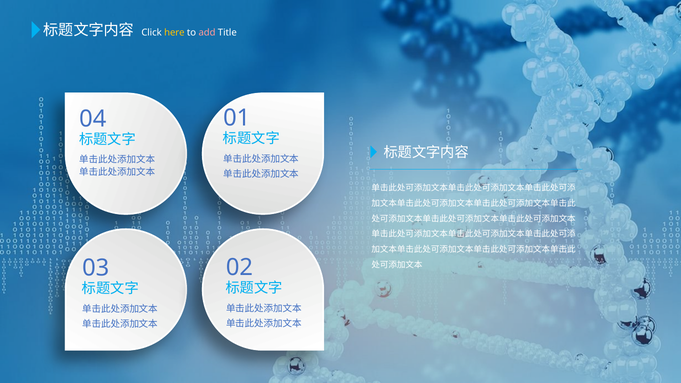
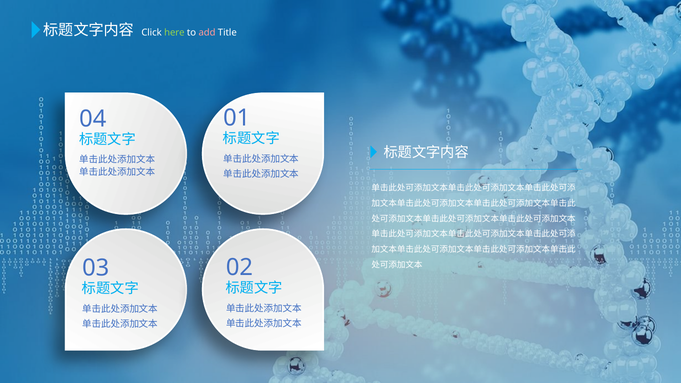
here colour: yellow -> light green (174, 33)
